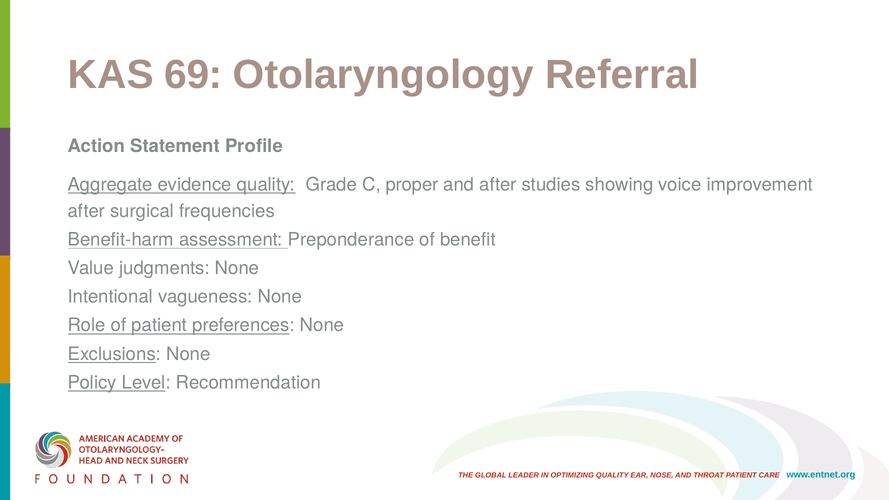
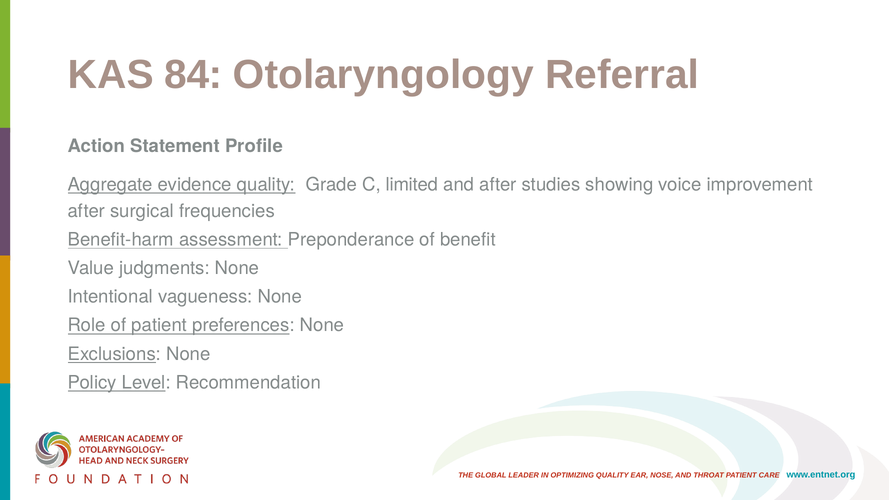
69: 69 -> 84 (194, 75)
proper: proper -> limited (412, 184)
